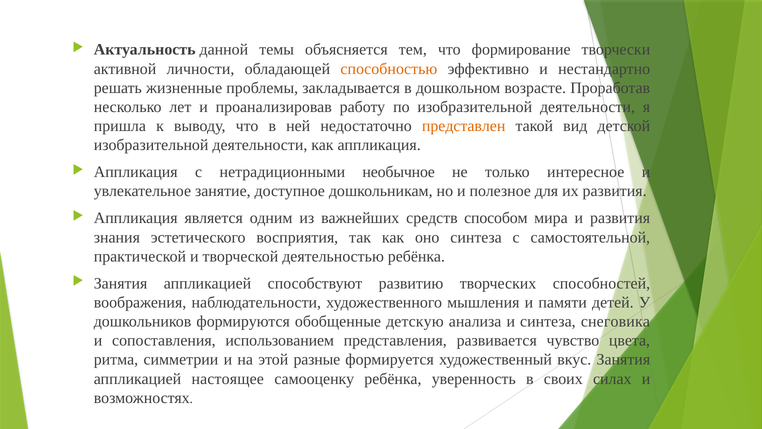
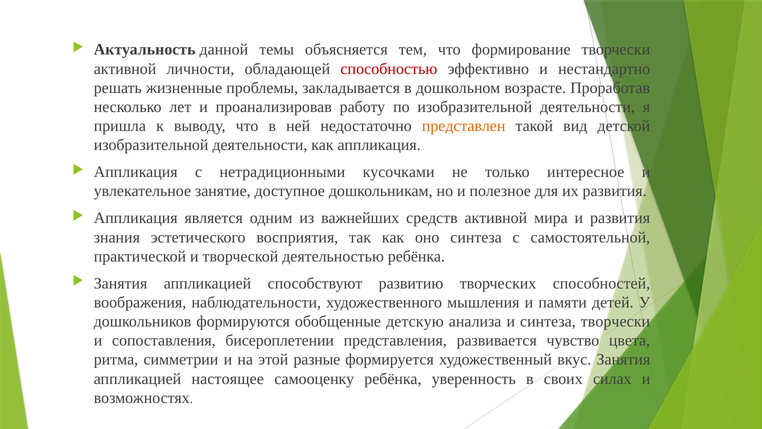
способностью colour: orange -> red (389, 69)
необычное: необычное -> кусочками (399, 172)
средств способом: способом -> активной (496, 218)
синтеза снеговика: снеговика -> творчески (615, 321)
использованием: использованием -> бисероплетении (280, 340)
